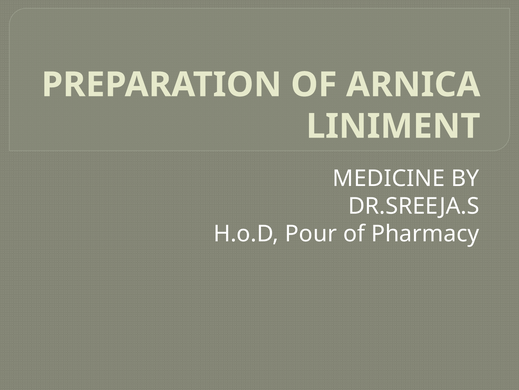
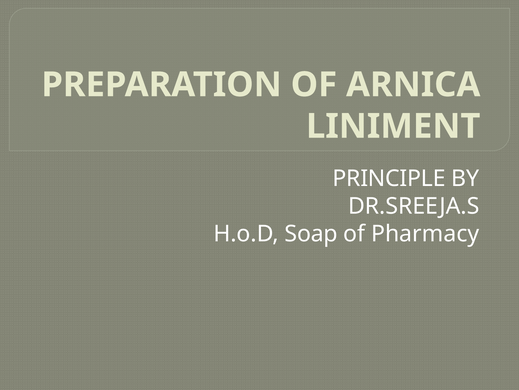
MEDICINE: MEDICINE -> PRINCIPLE (389, 178)
Pour: Pour -> Soap (311, 233)
